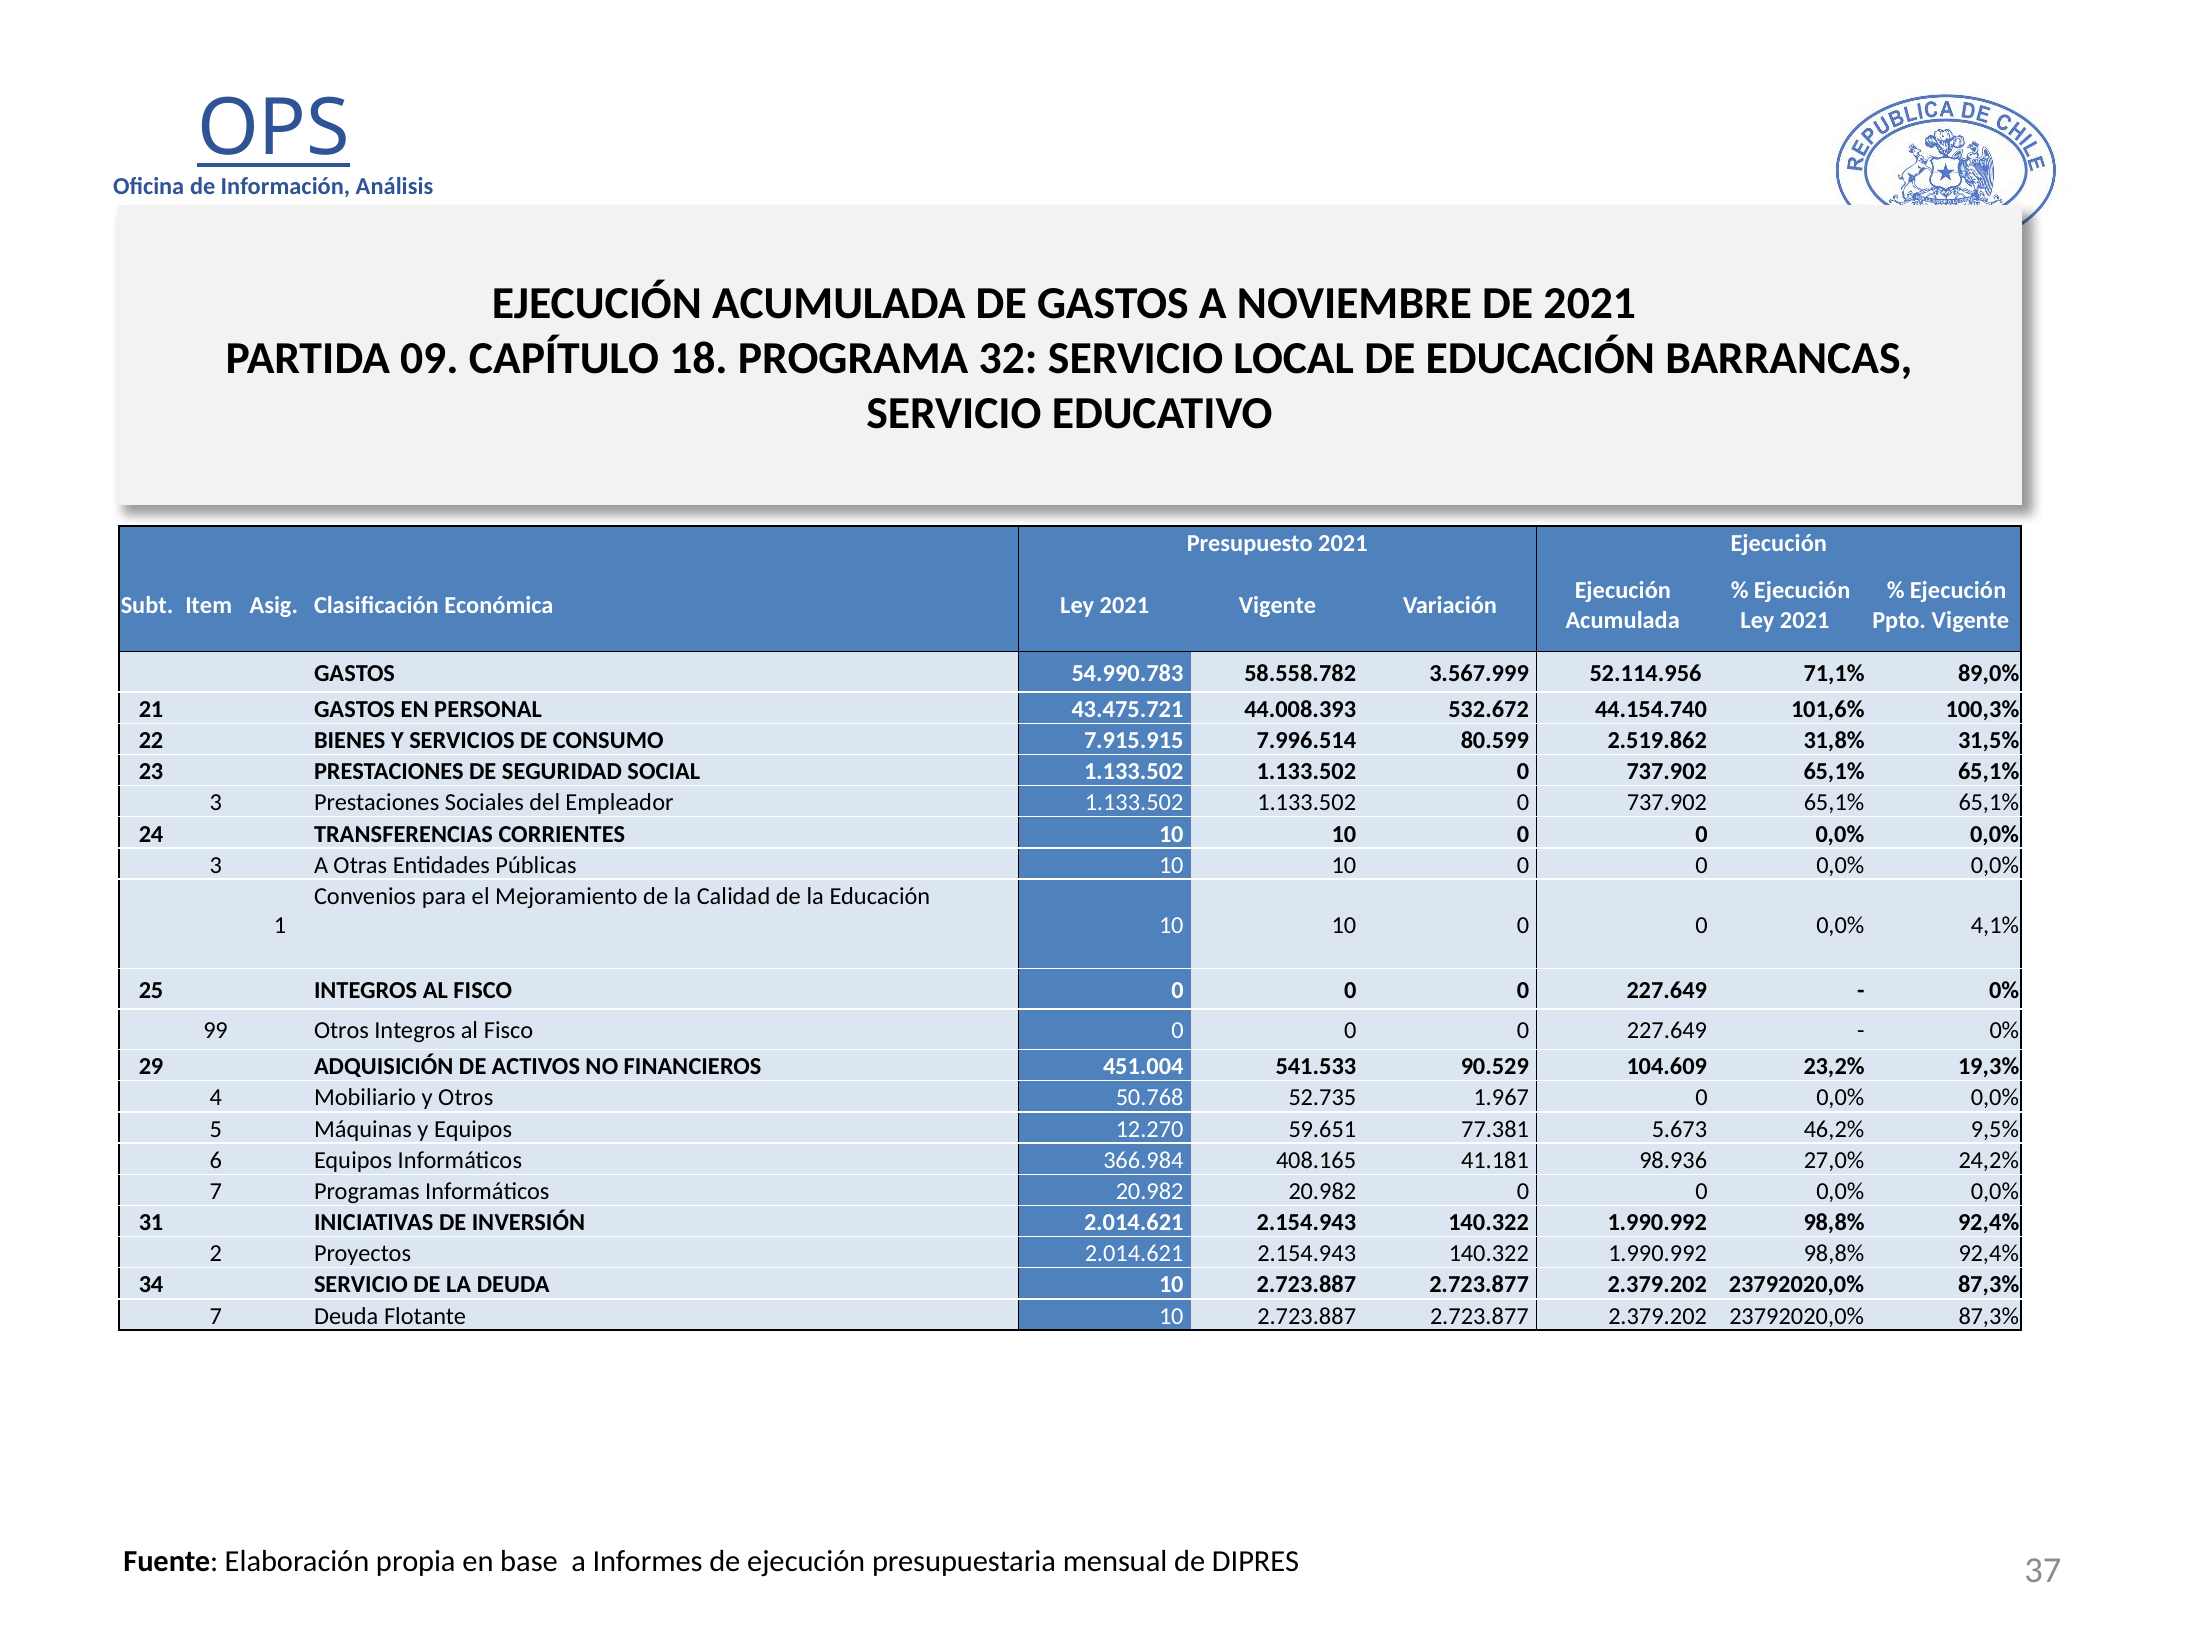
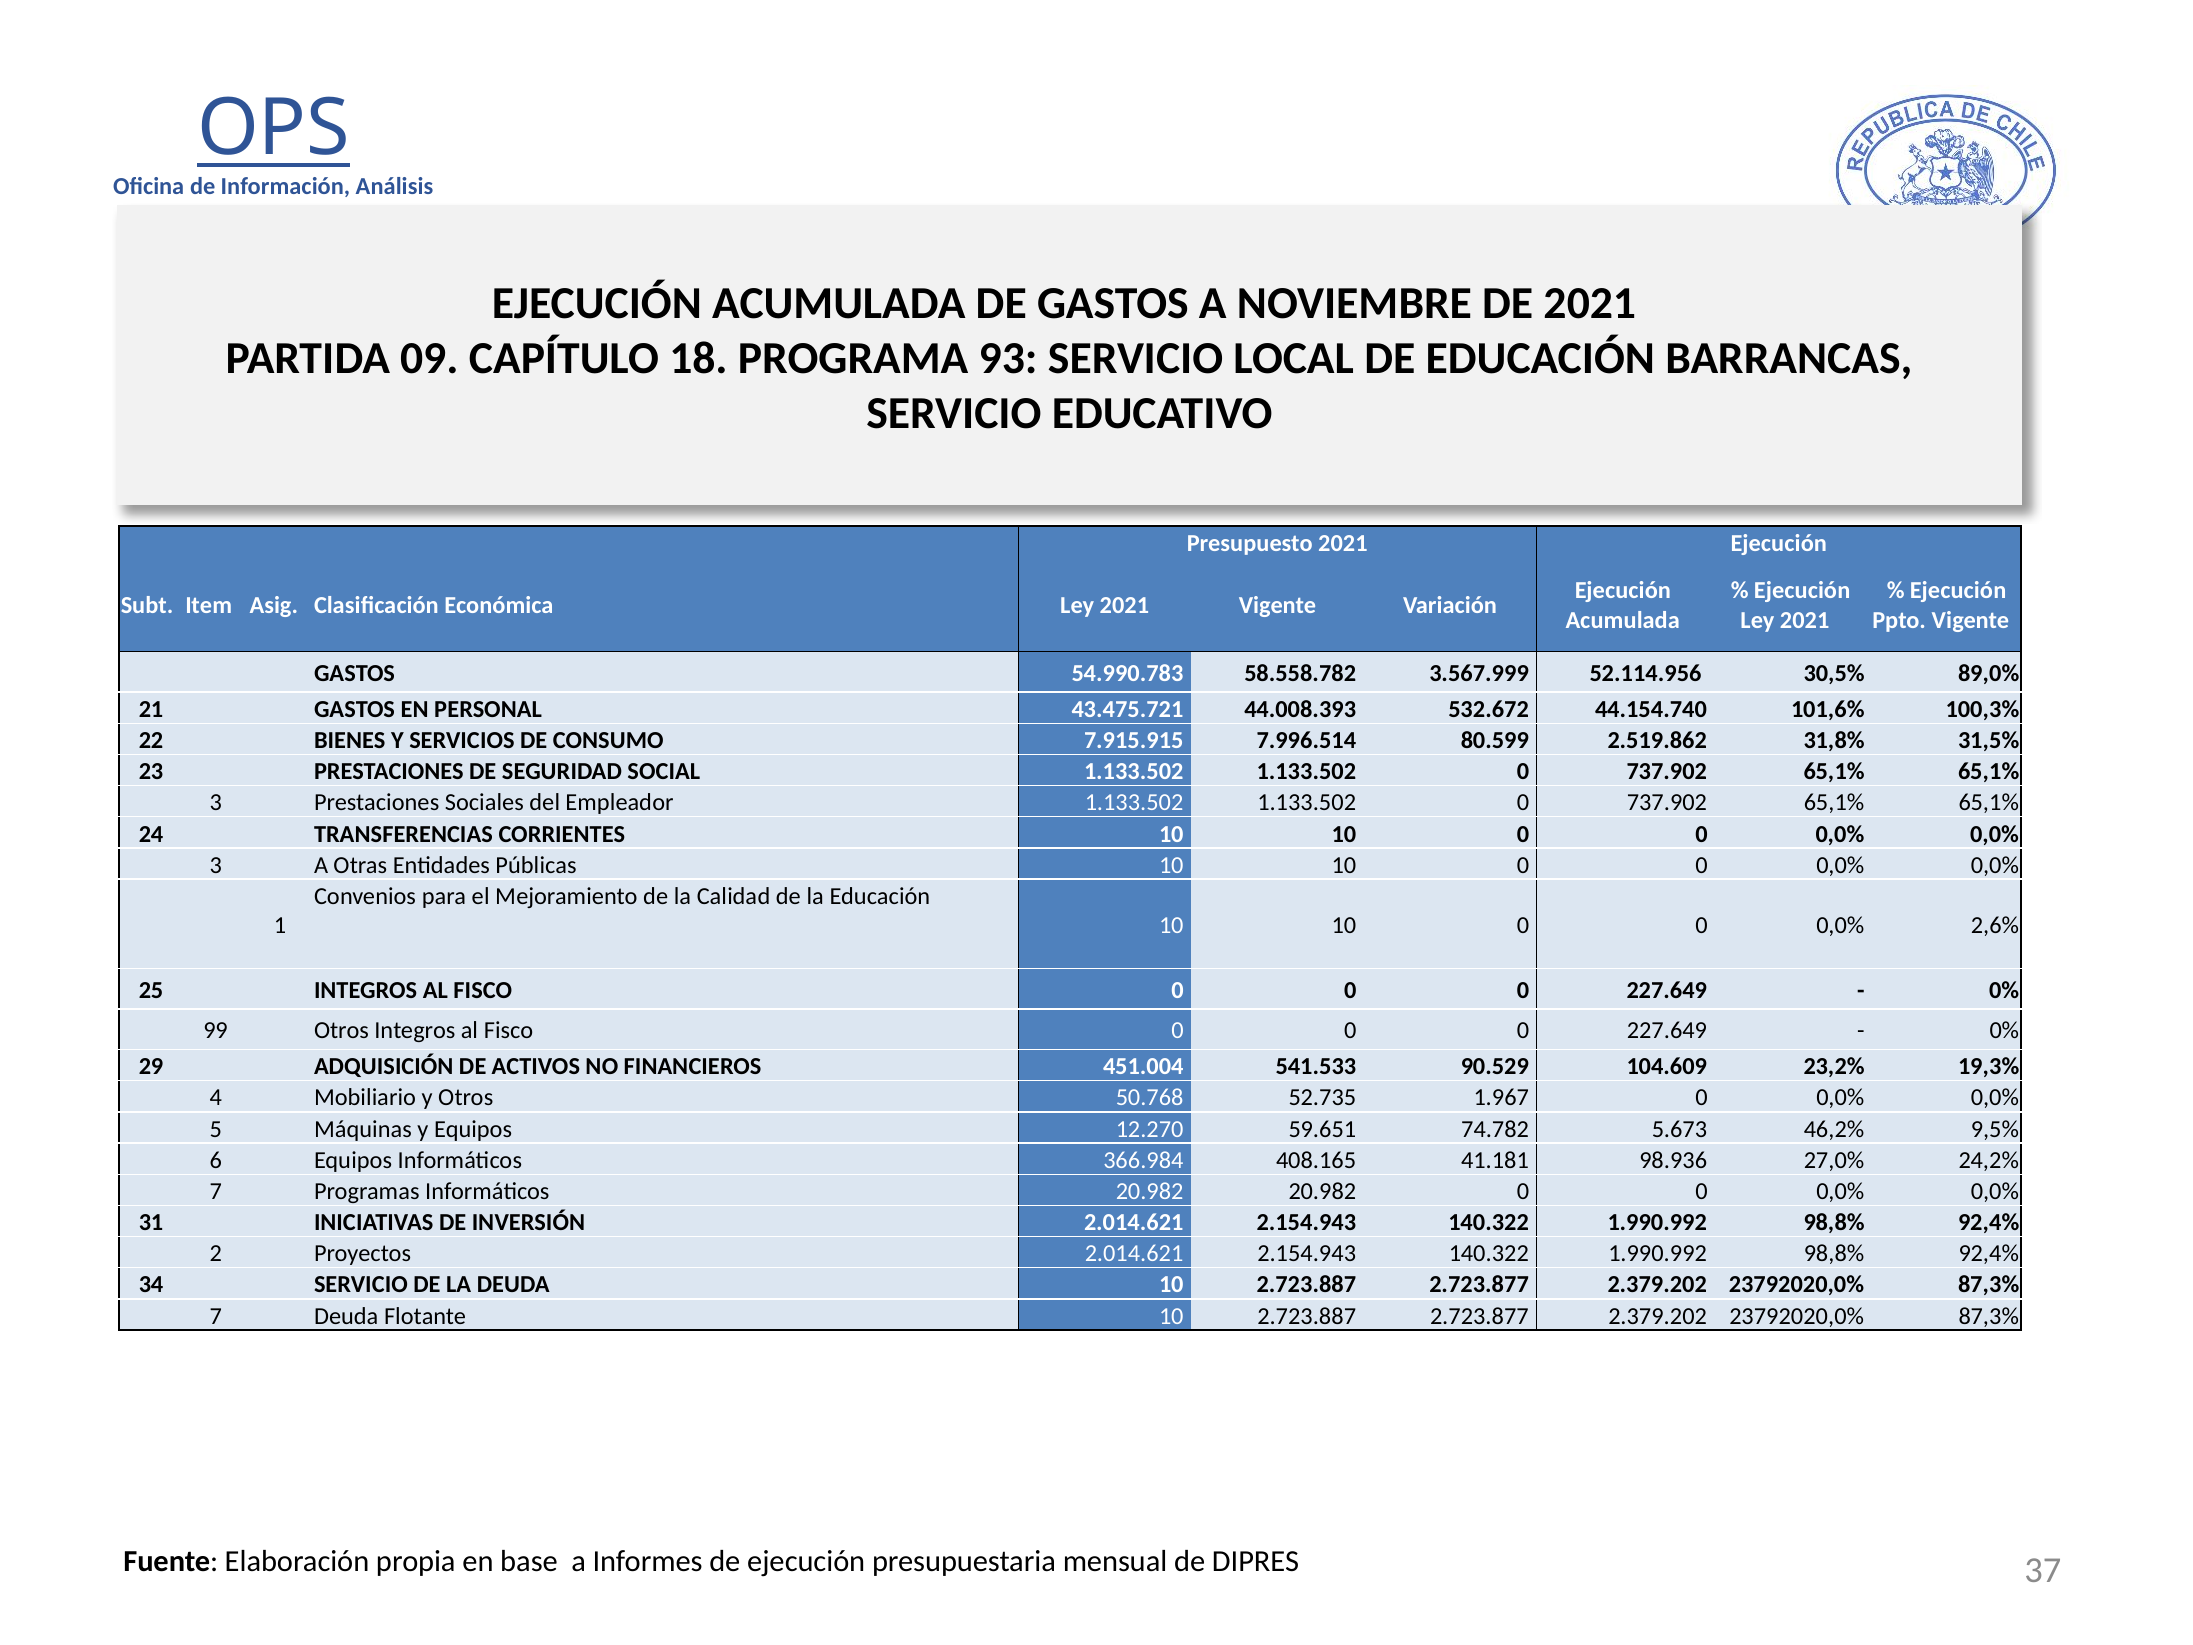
32: 32 -> 93 (1008, 358)
71,1%: 71,1% -> 30,5% (1834, 673)
4,1%: 4,1% -> 2,6% (1995, 925)
77.381: 77.381 -> 74.782 (1495, 1129)
